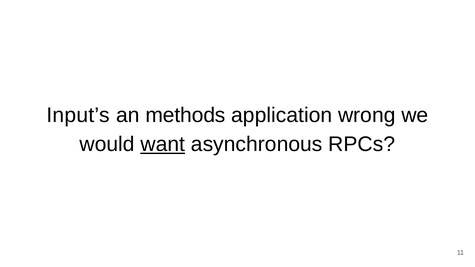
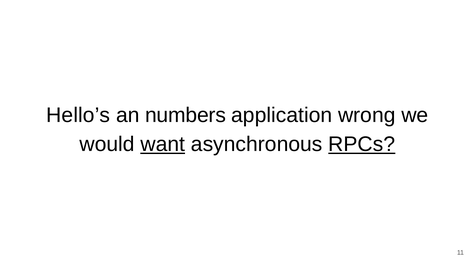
Input’s: Input’s -> Hello’s (78, 115)
methods: methods -> numbers (186, 115)
RPCs underline: none -> present (362, 144)
